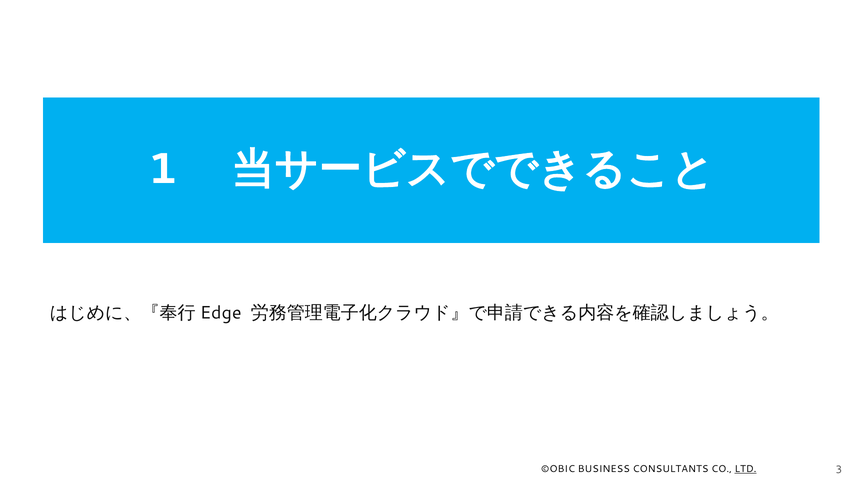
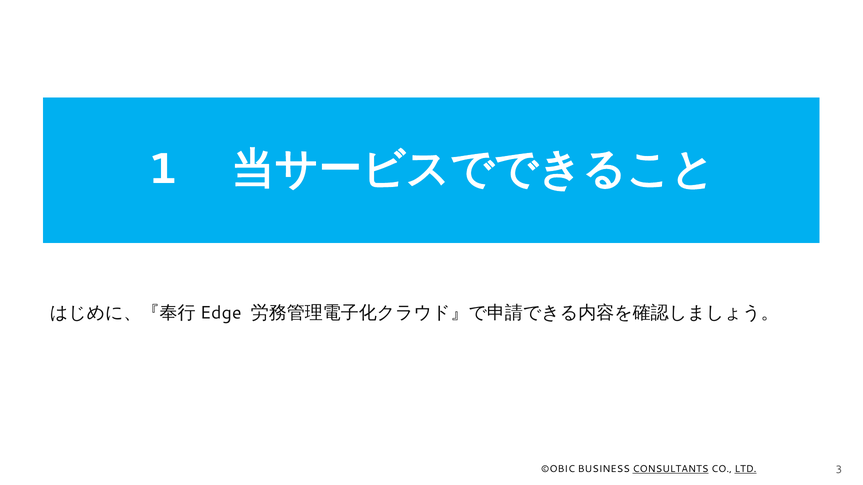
CONSULTANTS underline: none -> present (671, 469)
